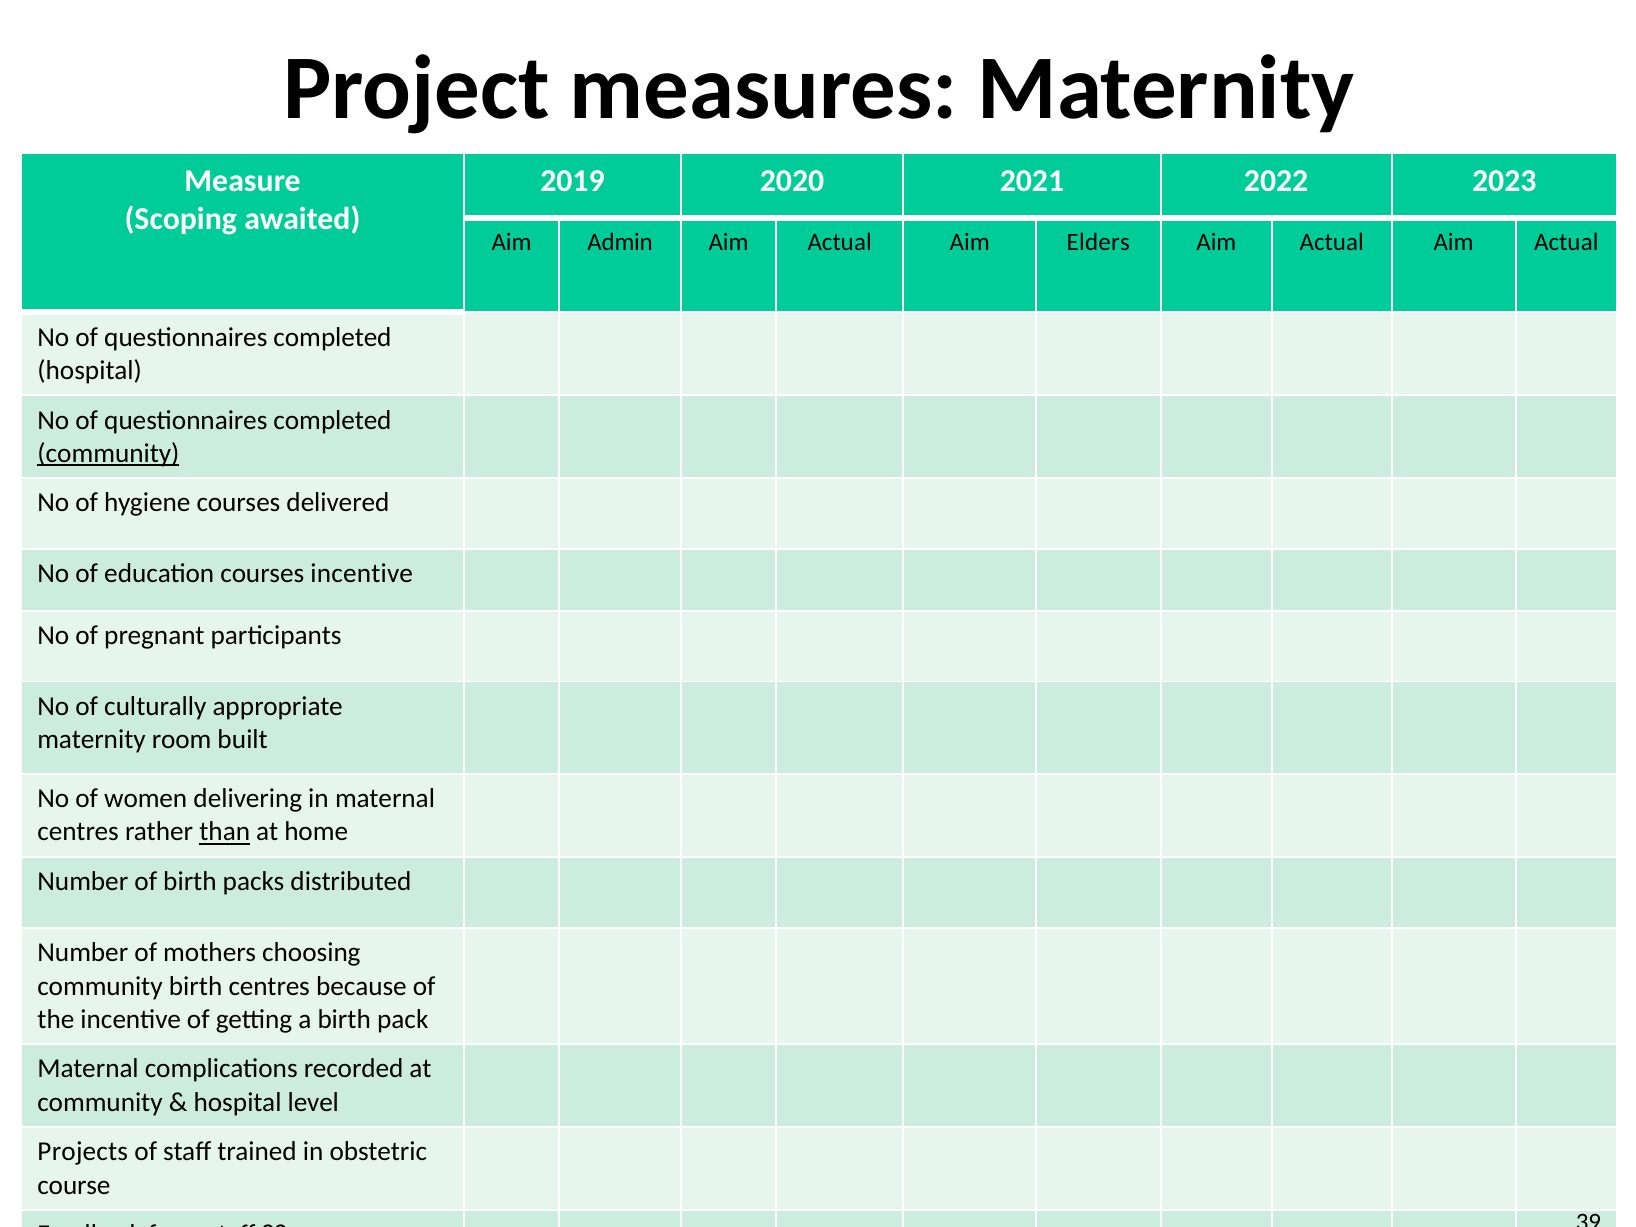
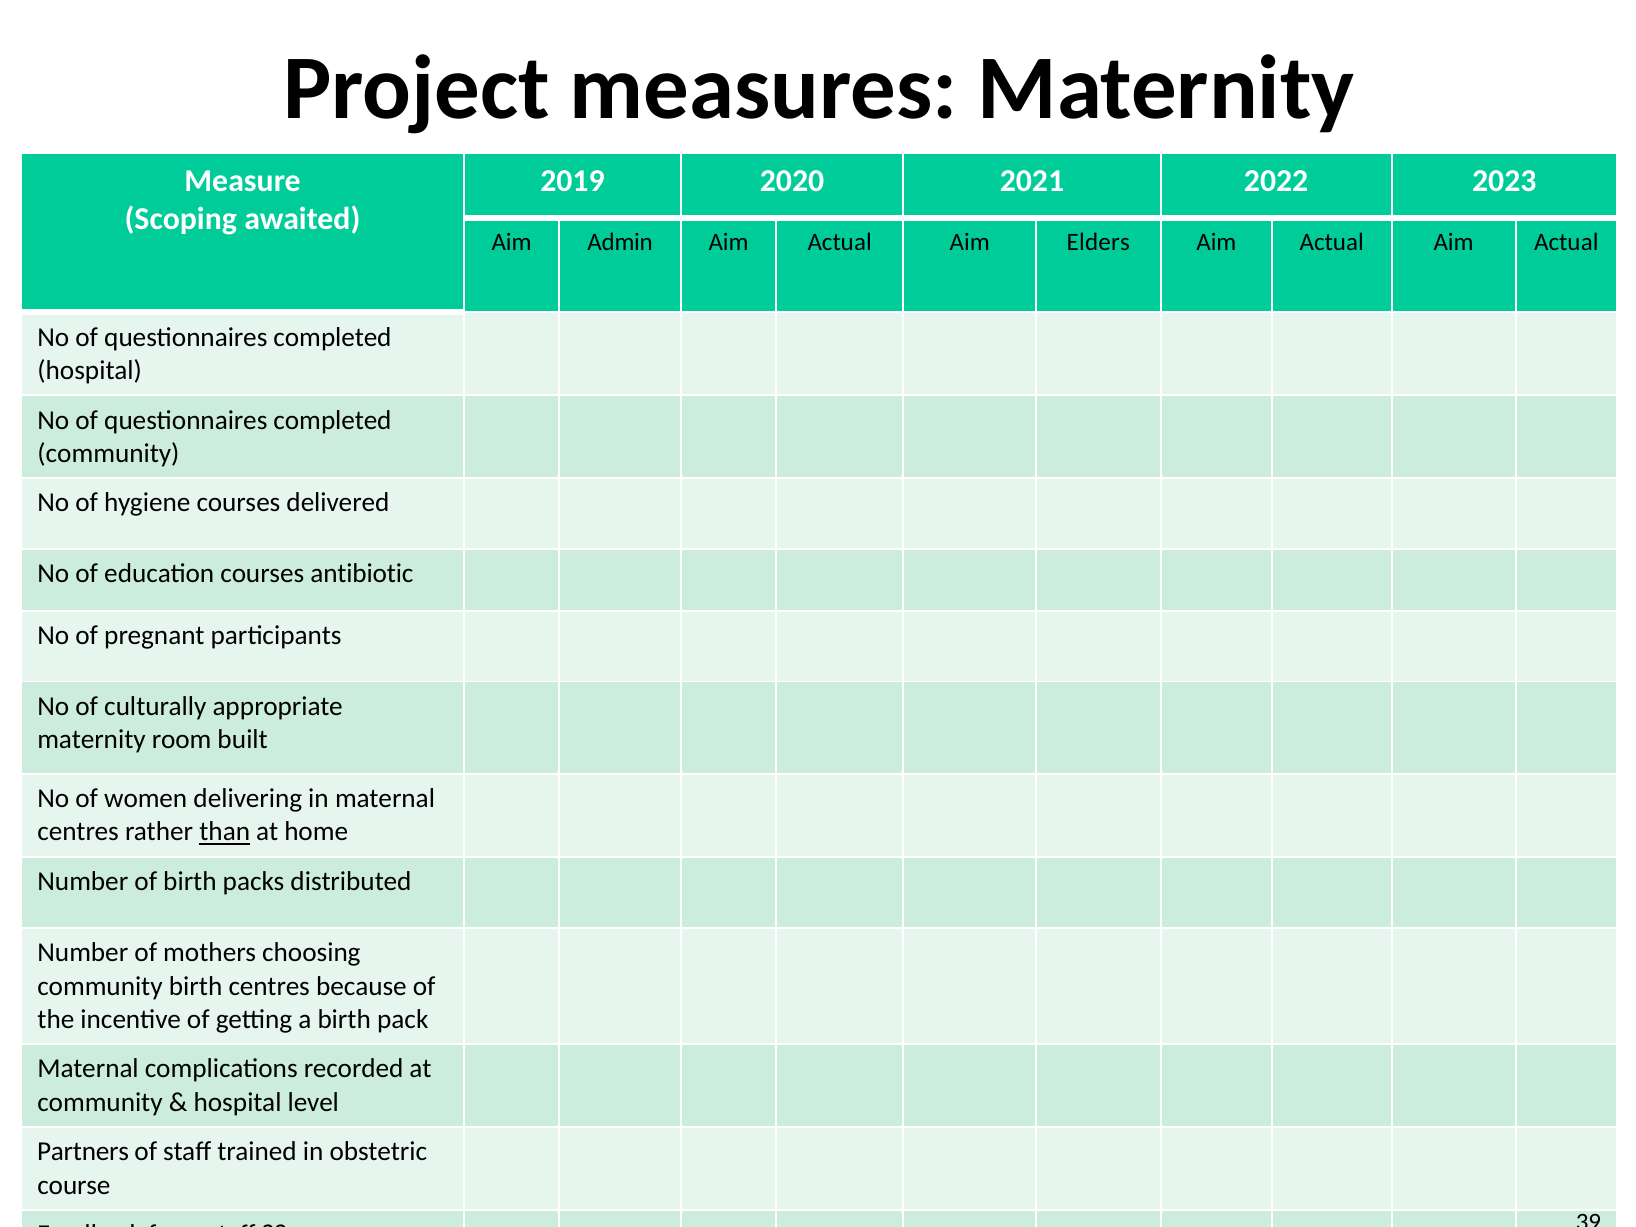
community underline: present -> none (108, 453)
courses incentive: incentive -> antibiotic (362, 574)
Projects: Projects -> Partners (83, 1152)
